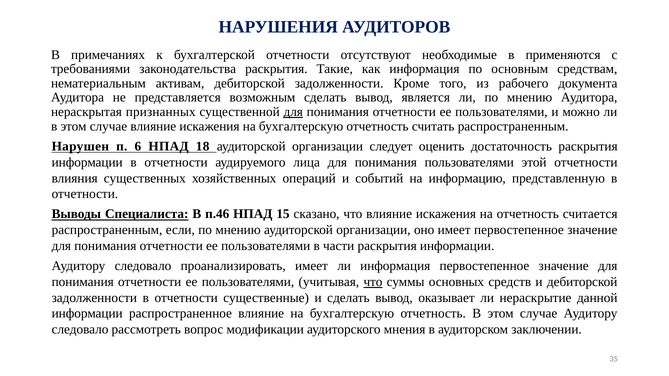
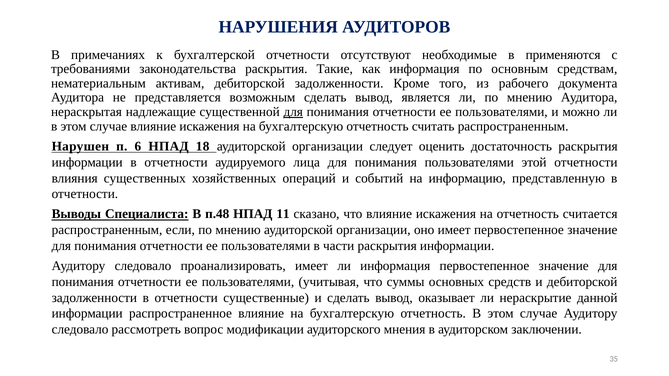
признанных: признанных -> надлежащие (161, 112)
п.46: п.46 -> п.48 (217, 214)
15: 15 -> 11 (283, 214)
что underline: present -> none (373, 282)
